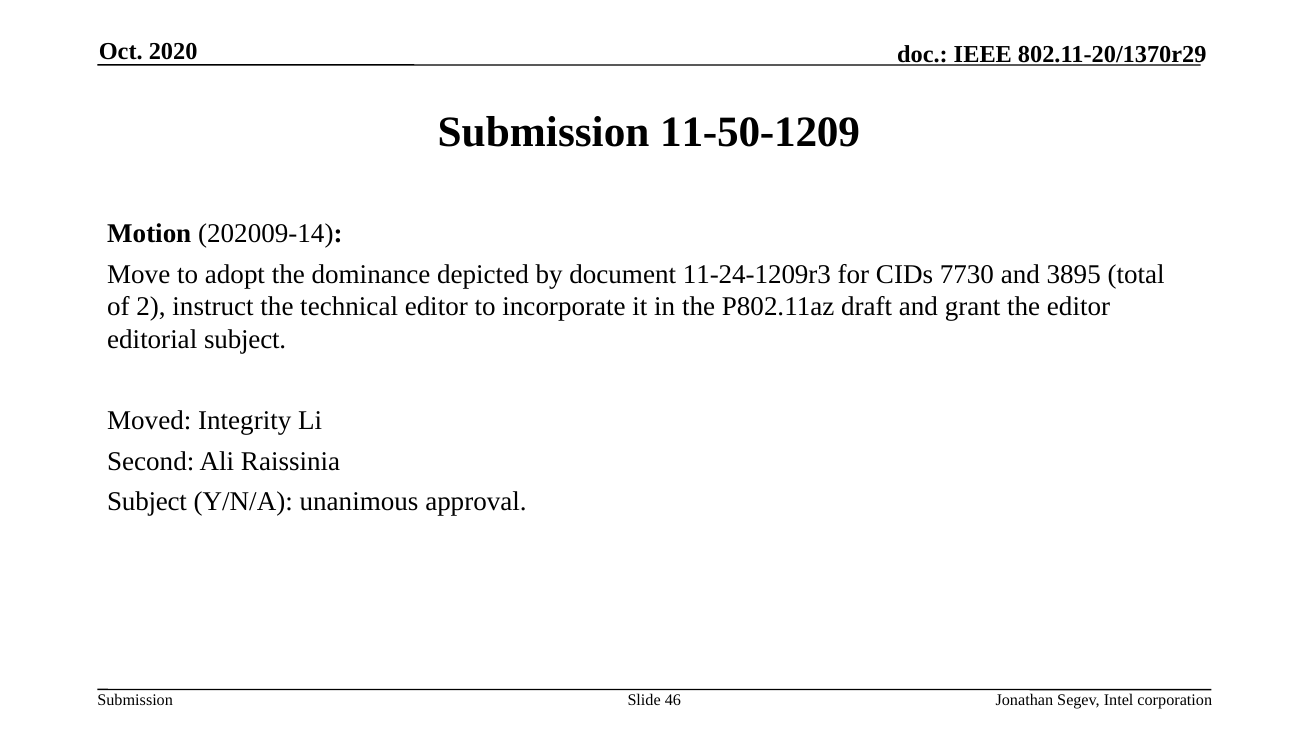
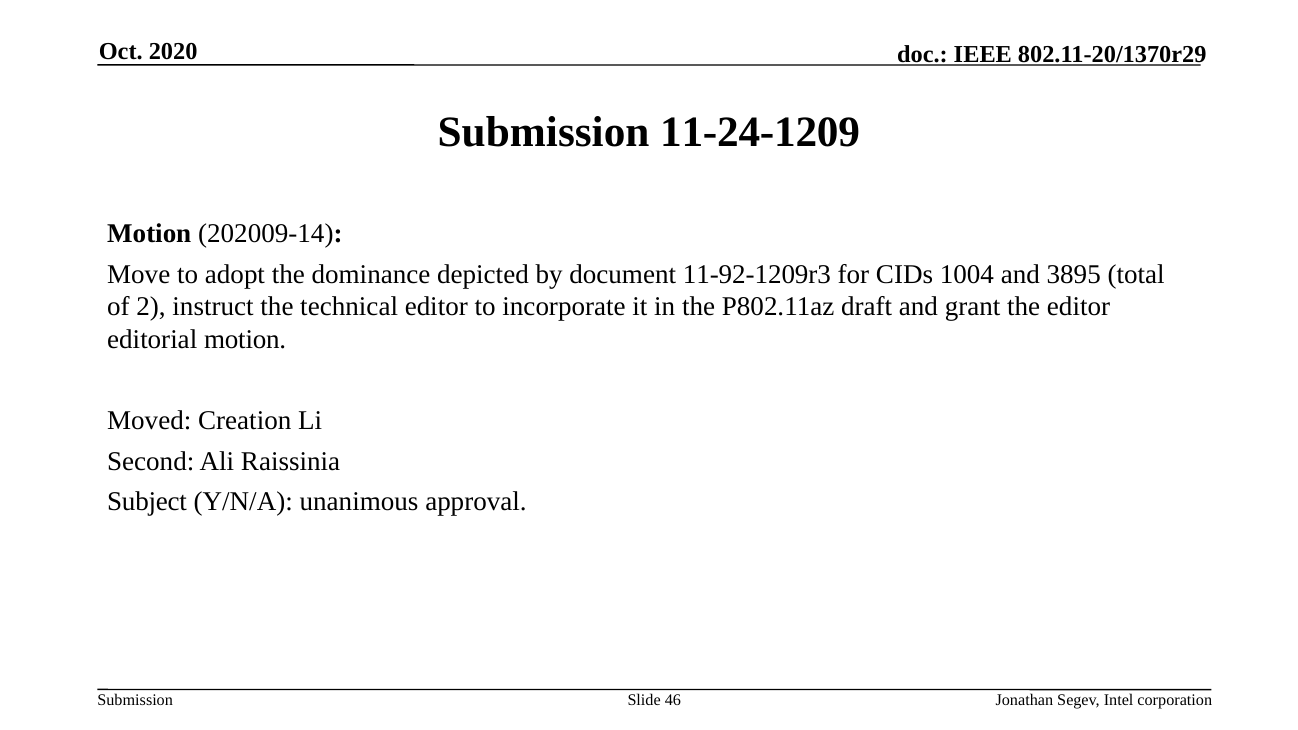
11-50-1209: 11-50-1209 -> 11-24-1209 (760, 133)
11-24-1209r3: 11-24-1209r3 -> 11-92-1209r3 (757, 275)
7730: 7730 -> 1004 (967, 275)
editorial subject: subject -> motion (245, 339)
Integrity: Integrity -> Creation (245, 421)
